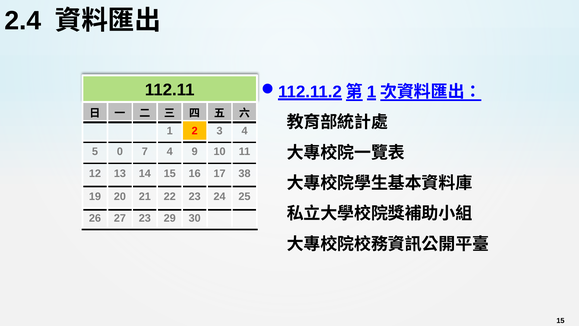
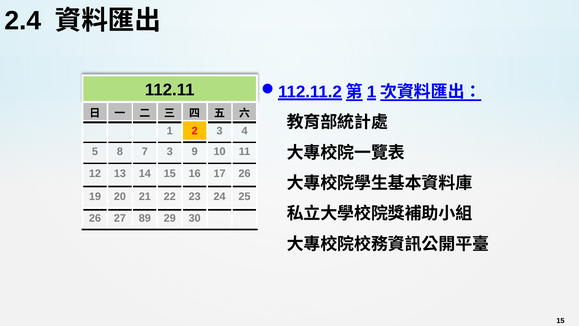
0: 0 -> 8 (120, 151)
7 4: 4 -> 3 (170, 151)
17 38: 38 -> 26 (245, 173)
27 23: 23 -> 89 (145, 218)
